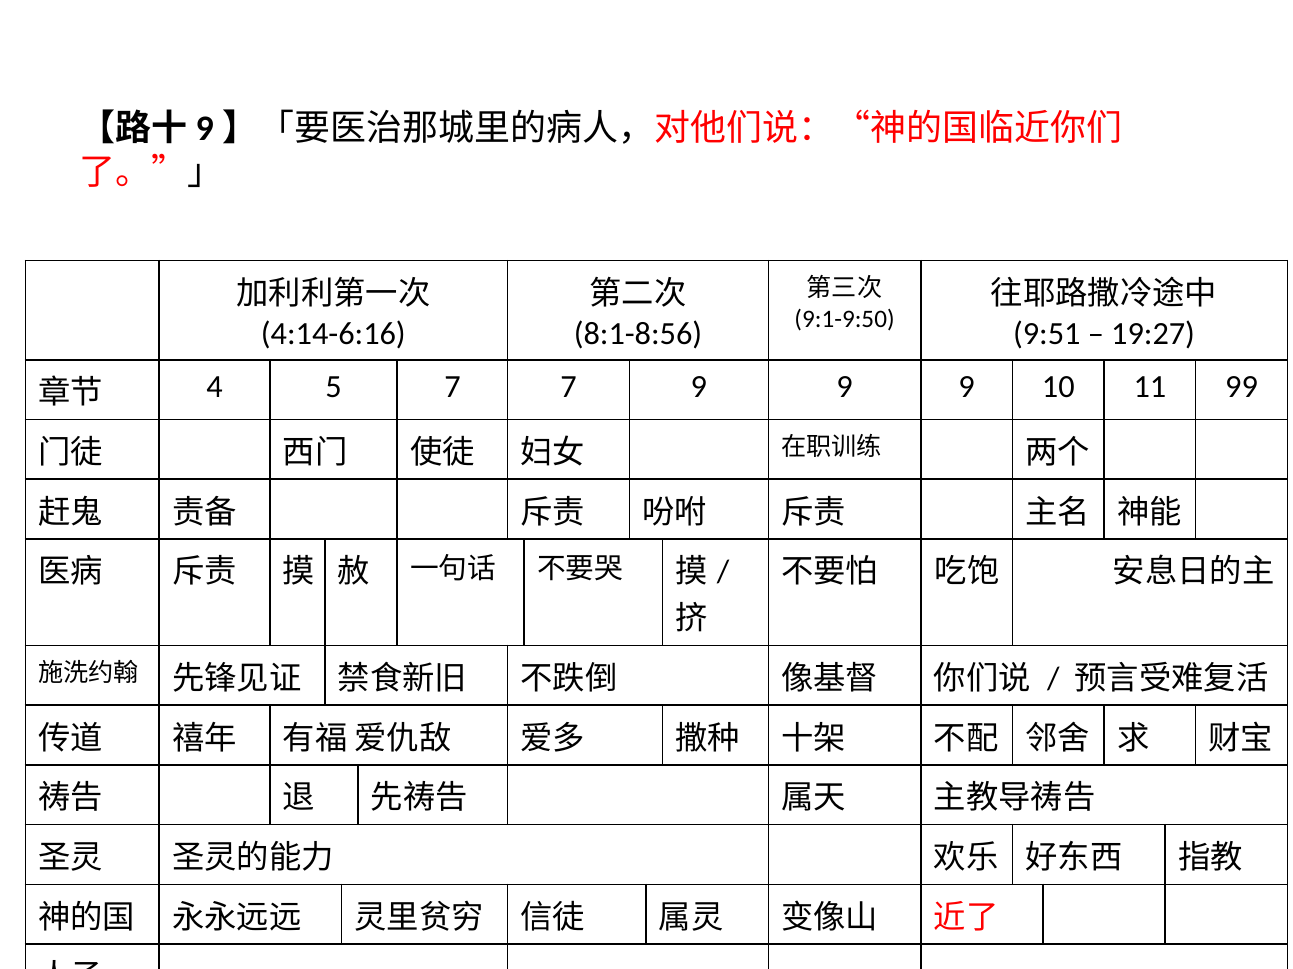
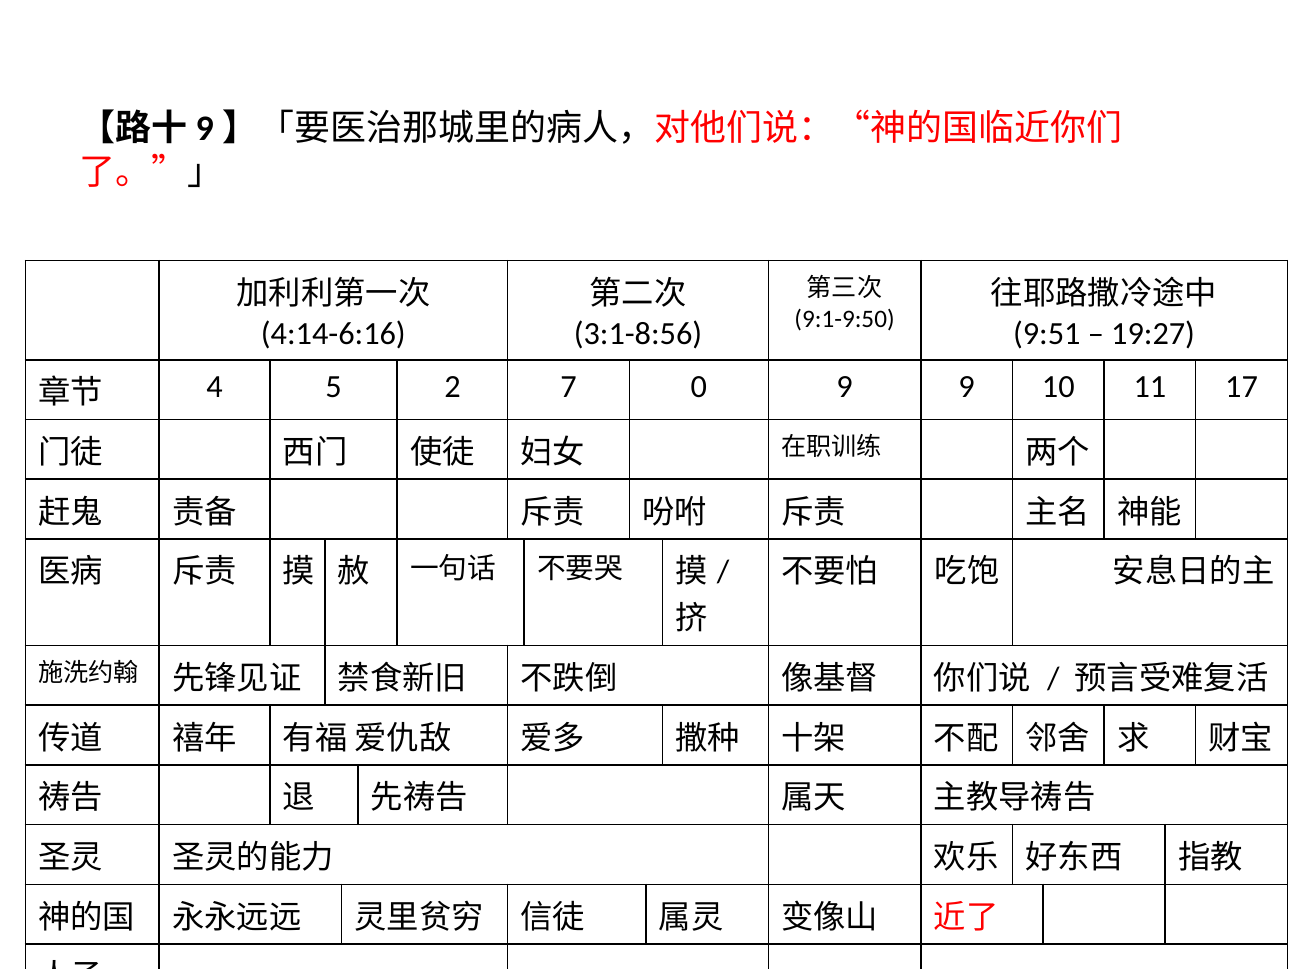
8:1-8:56: 8:1-8:56 -> 3:1-8:56 (638, 334)
5 7: 7 -> 2 (452, 387)
7 9: 9 -> 0 (699, 387)
99: 99 -> 17 (1242, 387)
